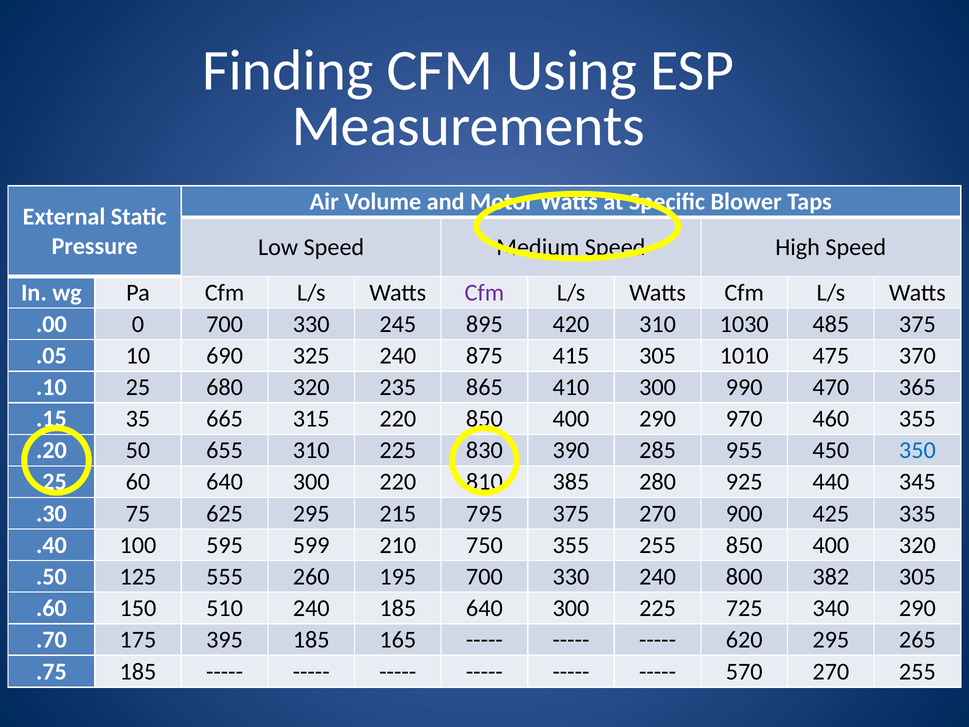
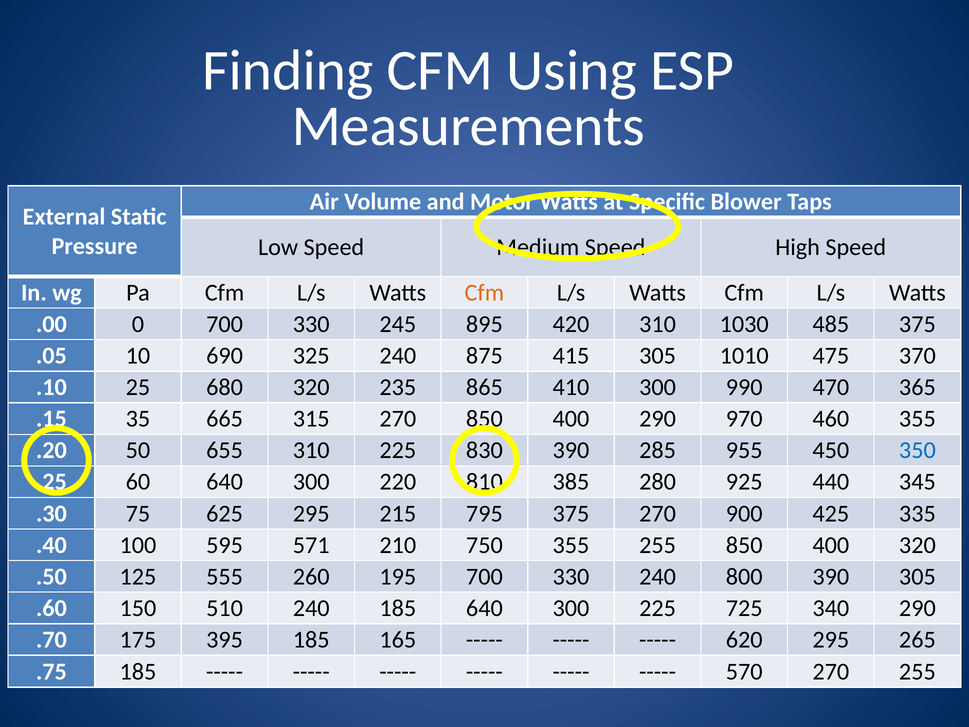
Cfm colour: purple -> orange (484, 293)
315 220: 220 -> 270 (398, 419)
599: 599 -> 571 (311, 545)
800 382: 382 -> 390 (831, 576)
